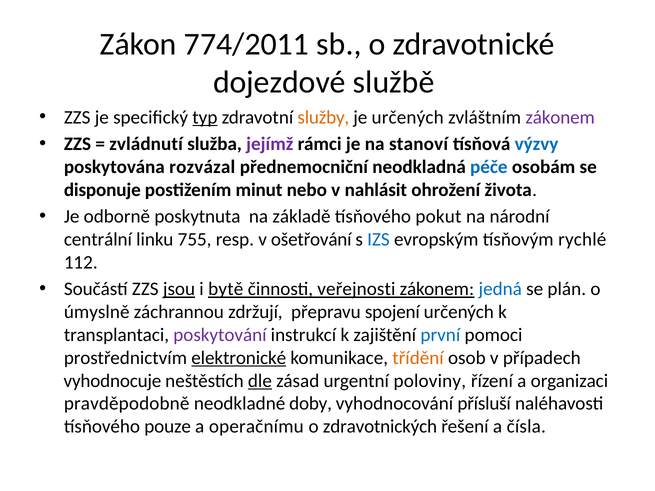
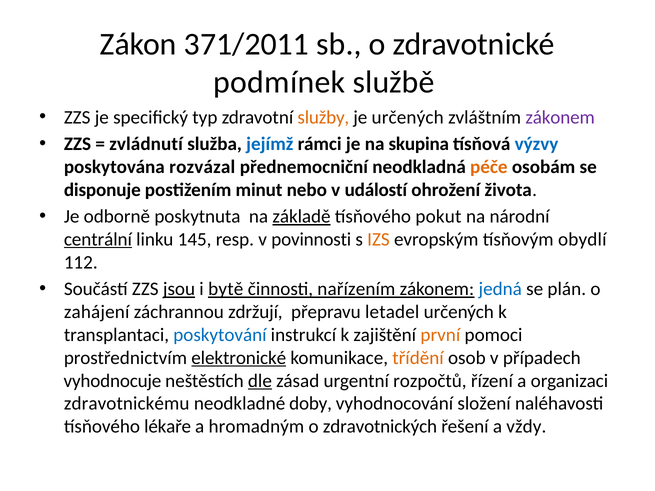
774/2011: 774/2011 -> 371/2011 (247, 44)
dojezdové: dojezdové -> podmínek (279, 82)
typ underline: present -> none (205, 117)
jejímž colour: purple -> blue (270, 144)
stanoví: stanoví -> skupina (419, 144)
péče colour: blue -> orange (489, 167)
nahlásit: nahlásit -> událostí (376, 190)
základě underline: none -> present (301, 217)
centrální underline: none -> present (98, 240)
755: 755 -> 145 (195, 240)
ošetřování: ošetřování -> povinnosti (311, 240)
IZS colour: blue -> orange (378, 240)
rychlé: rychlé -> obydlí (582, 240)
veřejnosti: veřejnosti -> nařízením (356, 289)
úmyslně: úmyslně -> zahájení (97, 312)
spojení: spojení -> letadel (392, 312)
poskytování colour: purple -> blue (220, 335)
první colour: blue -> orange (440, 335)
poloviny: poloviny -> rozpočtů (430, 381)
pravděpodobně: pravděpodobně -> zdravotnickému (127, 404)
přísluší: přísluší -> složení (484, 404)
pouze: pouze -> lékaře (168, 427)
operačnímu: operačnímu -> hromadným (256, 427)
čísla: čísla -> vždy (526, 427)
